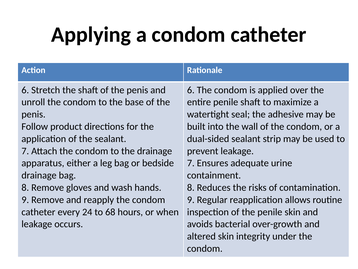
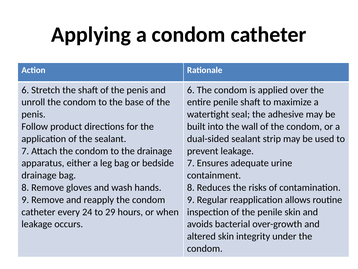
68: 68 -> 29 (110, 212)
